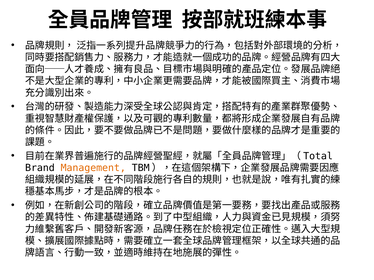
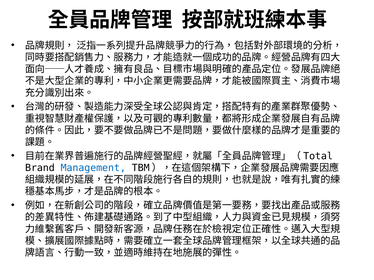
Management colour: orange -> blue (93, 168)
